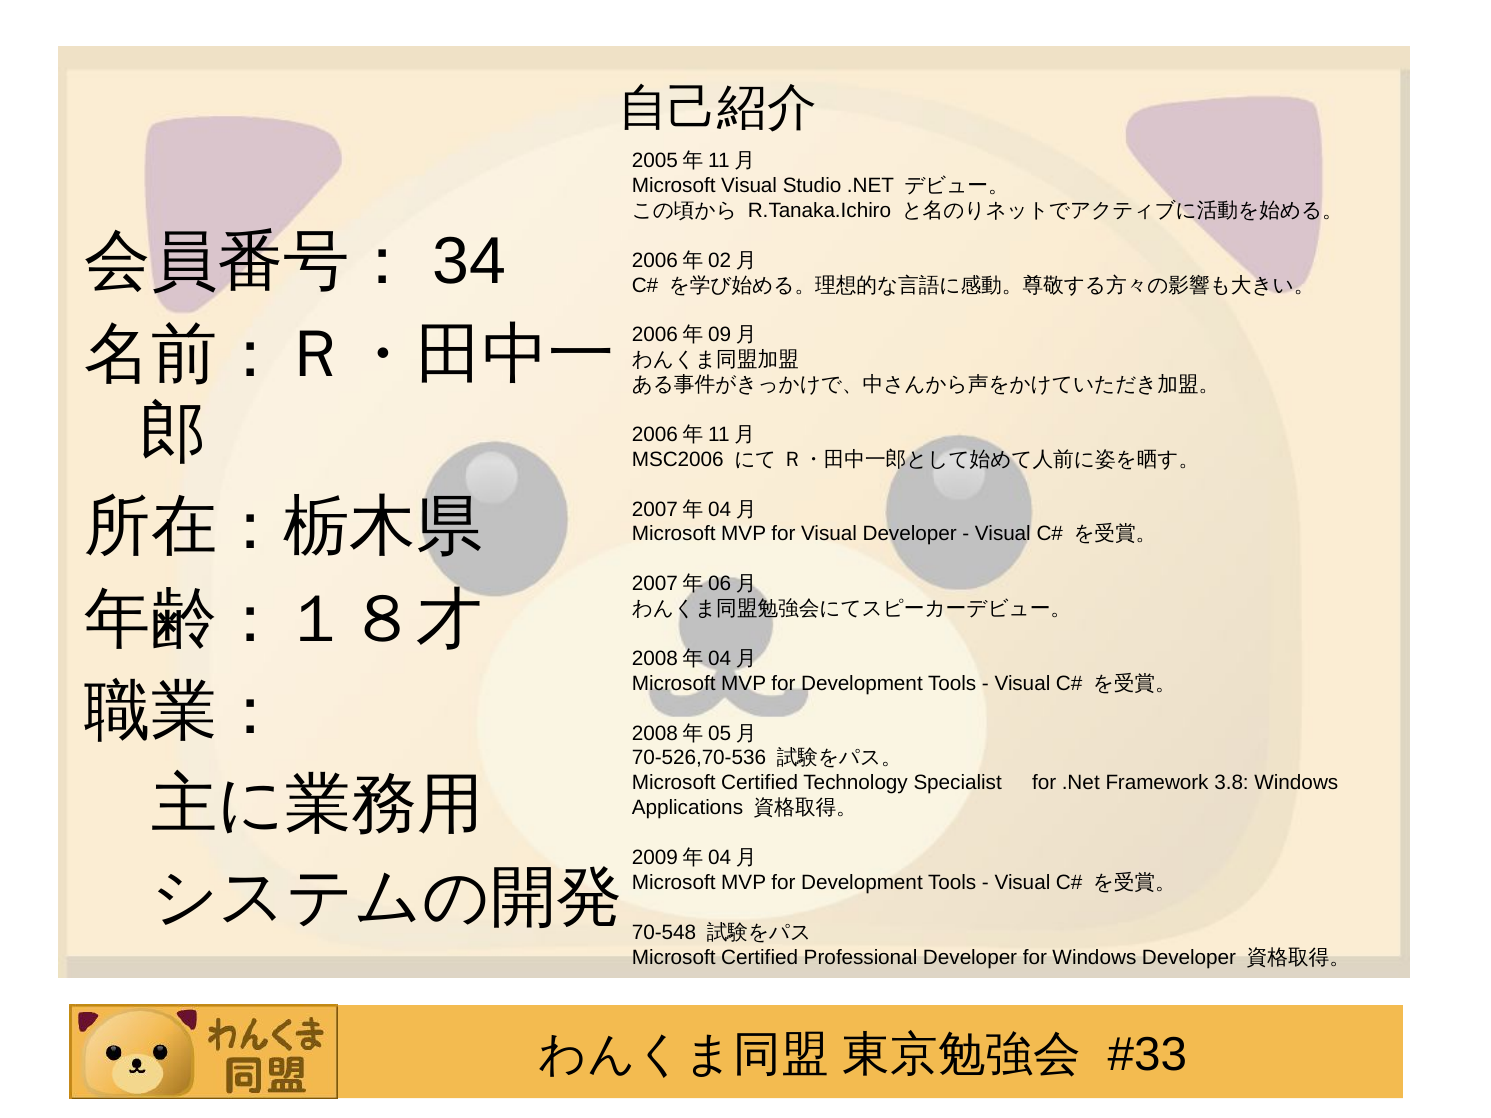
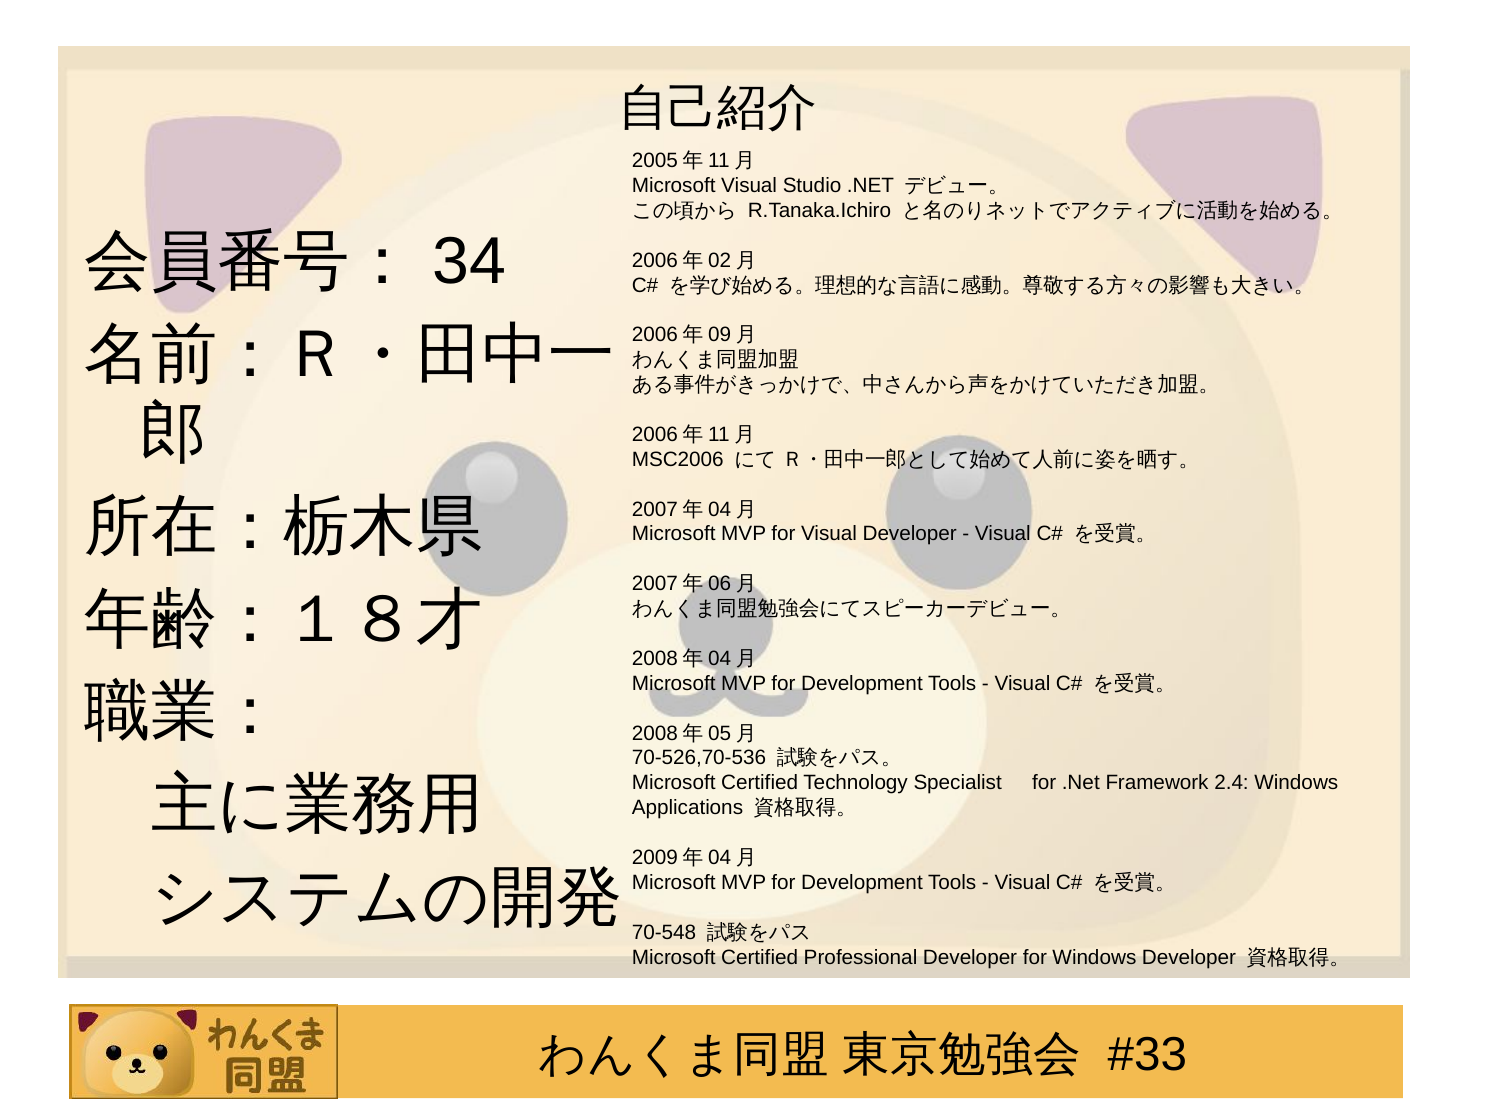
3.8: 3.8 -> 2.4 (1232, 783)
